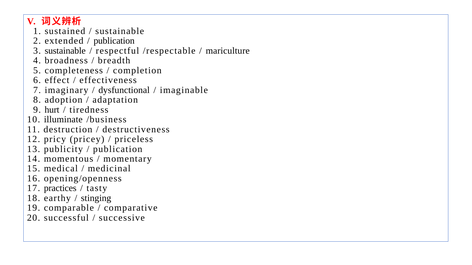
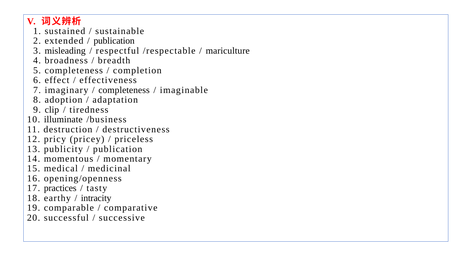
3 sustainable: sustainable -> misleading (65, 51)
dysfunctional: dysfunctional -> completeness (124, 90)
hurt: hurt -> clip (52, 110)
stinging: stinging -> intracity (96, 198)
